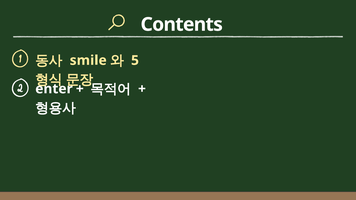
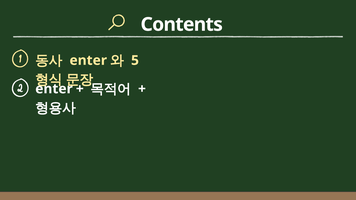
smile: smile -> enter (88, 60)
